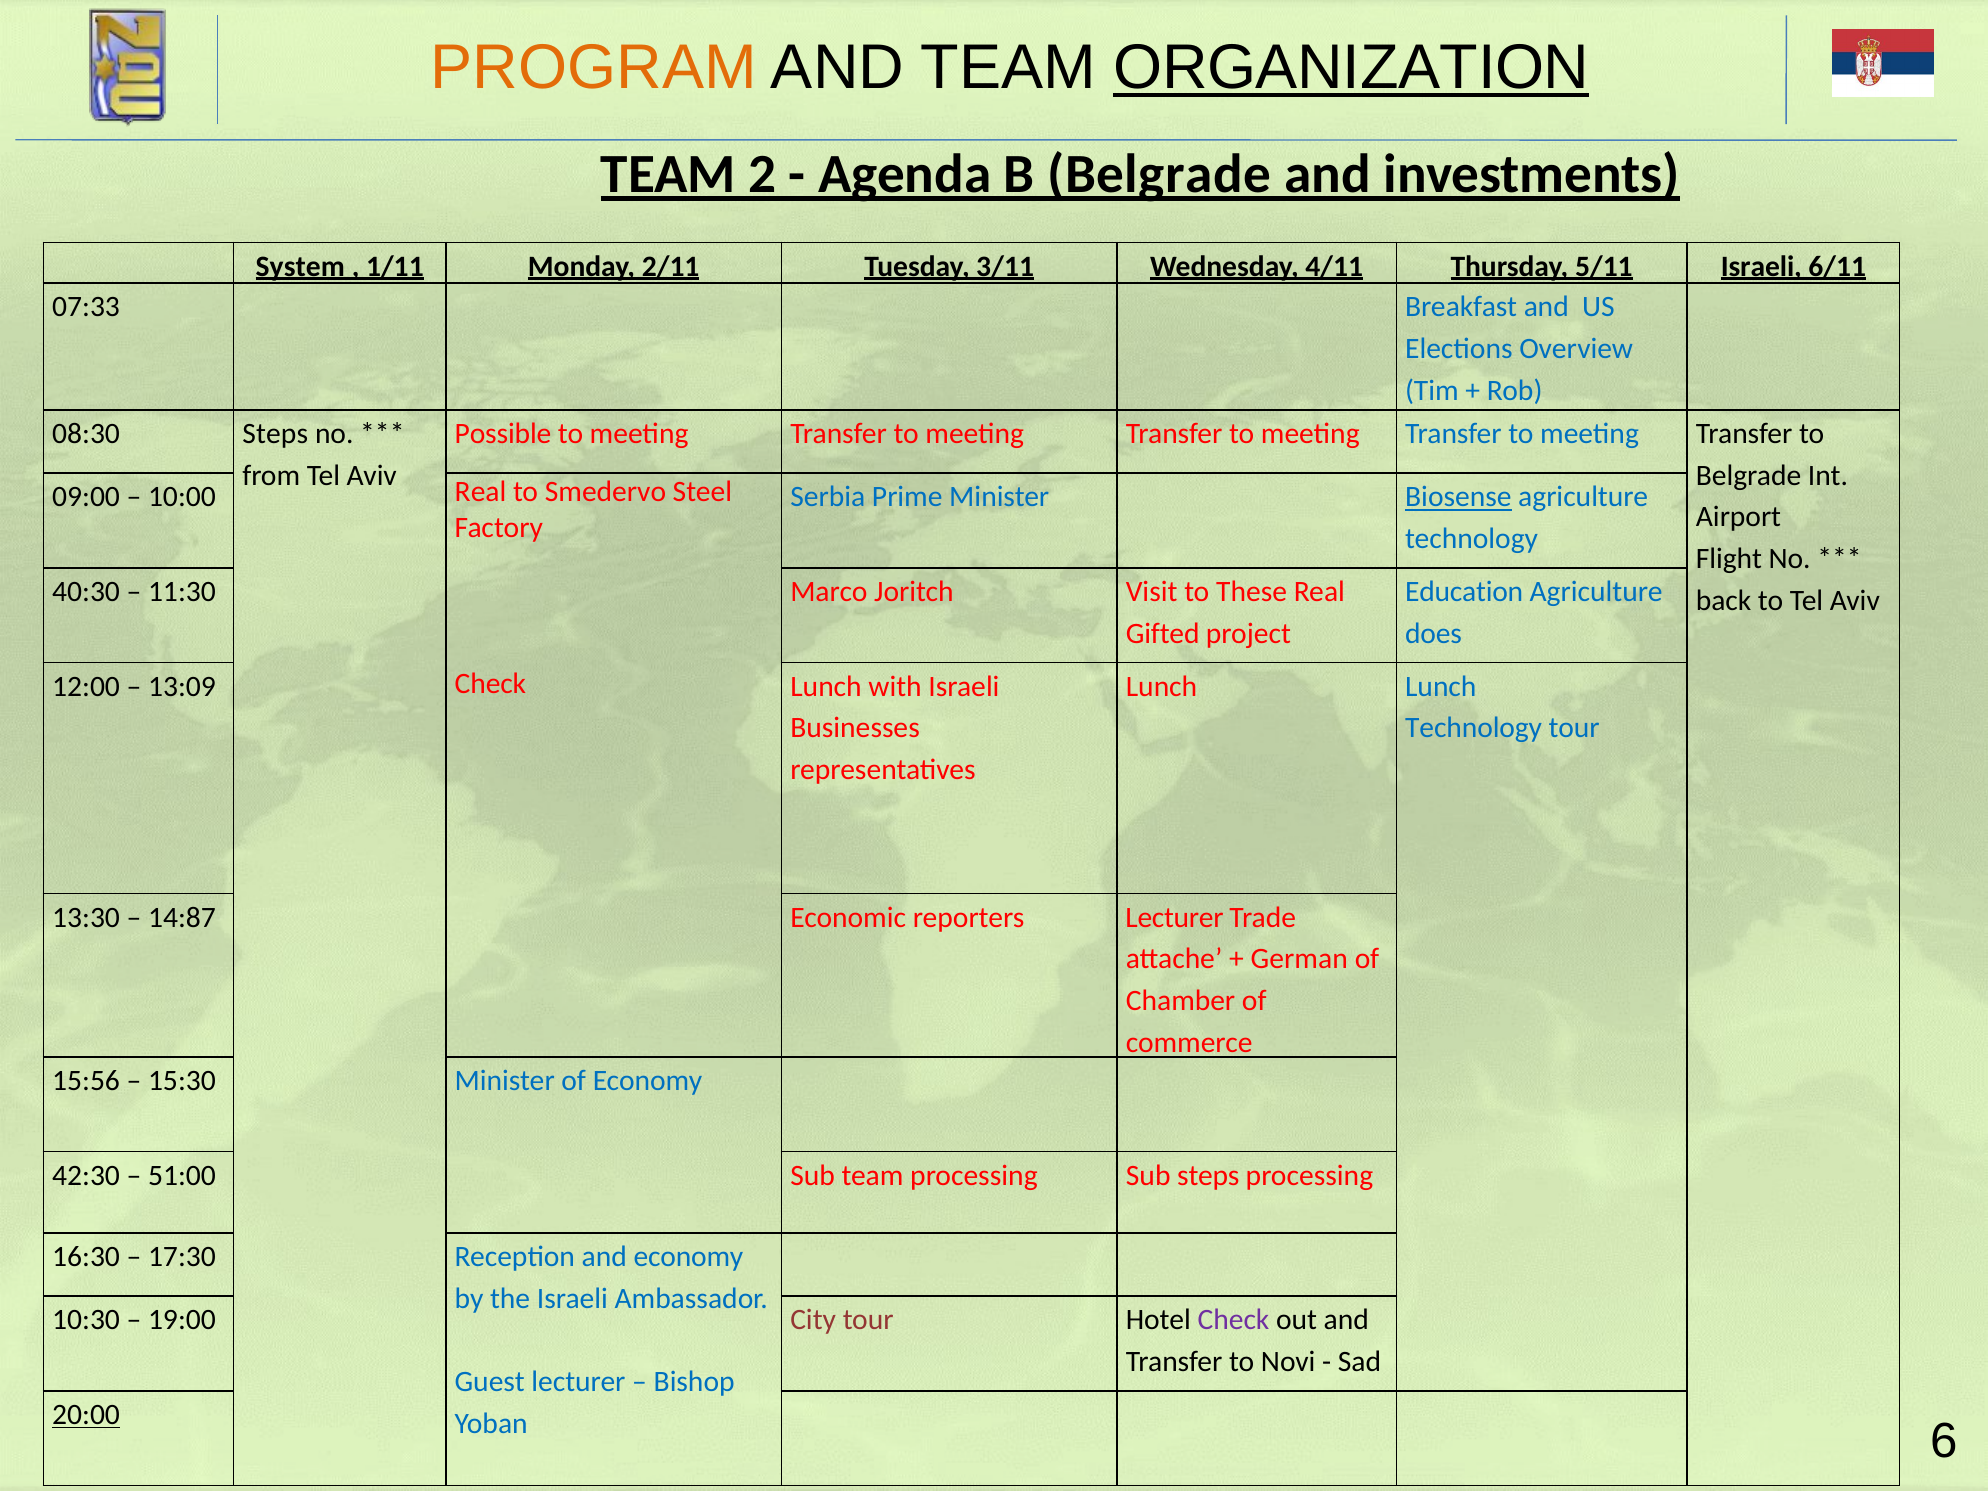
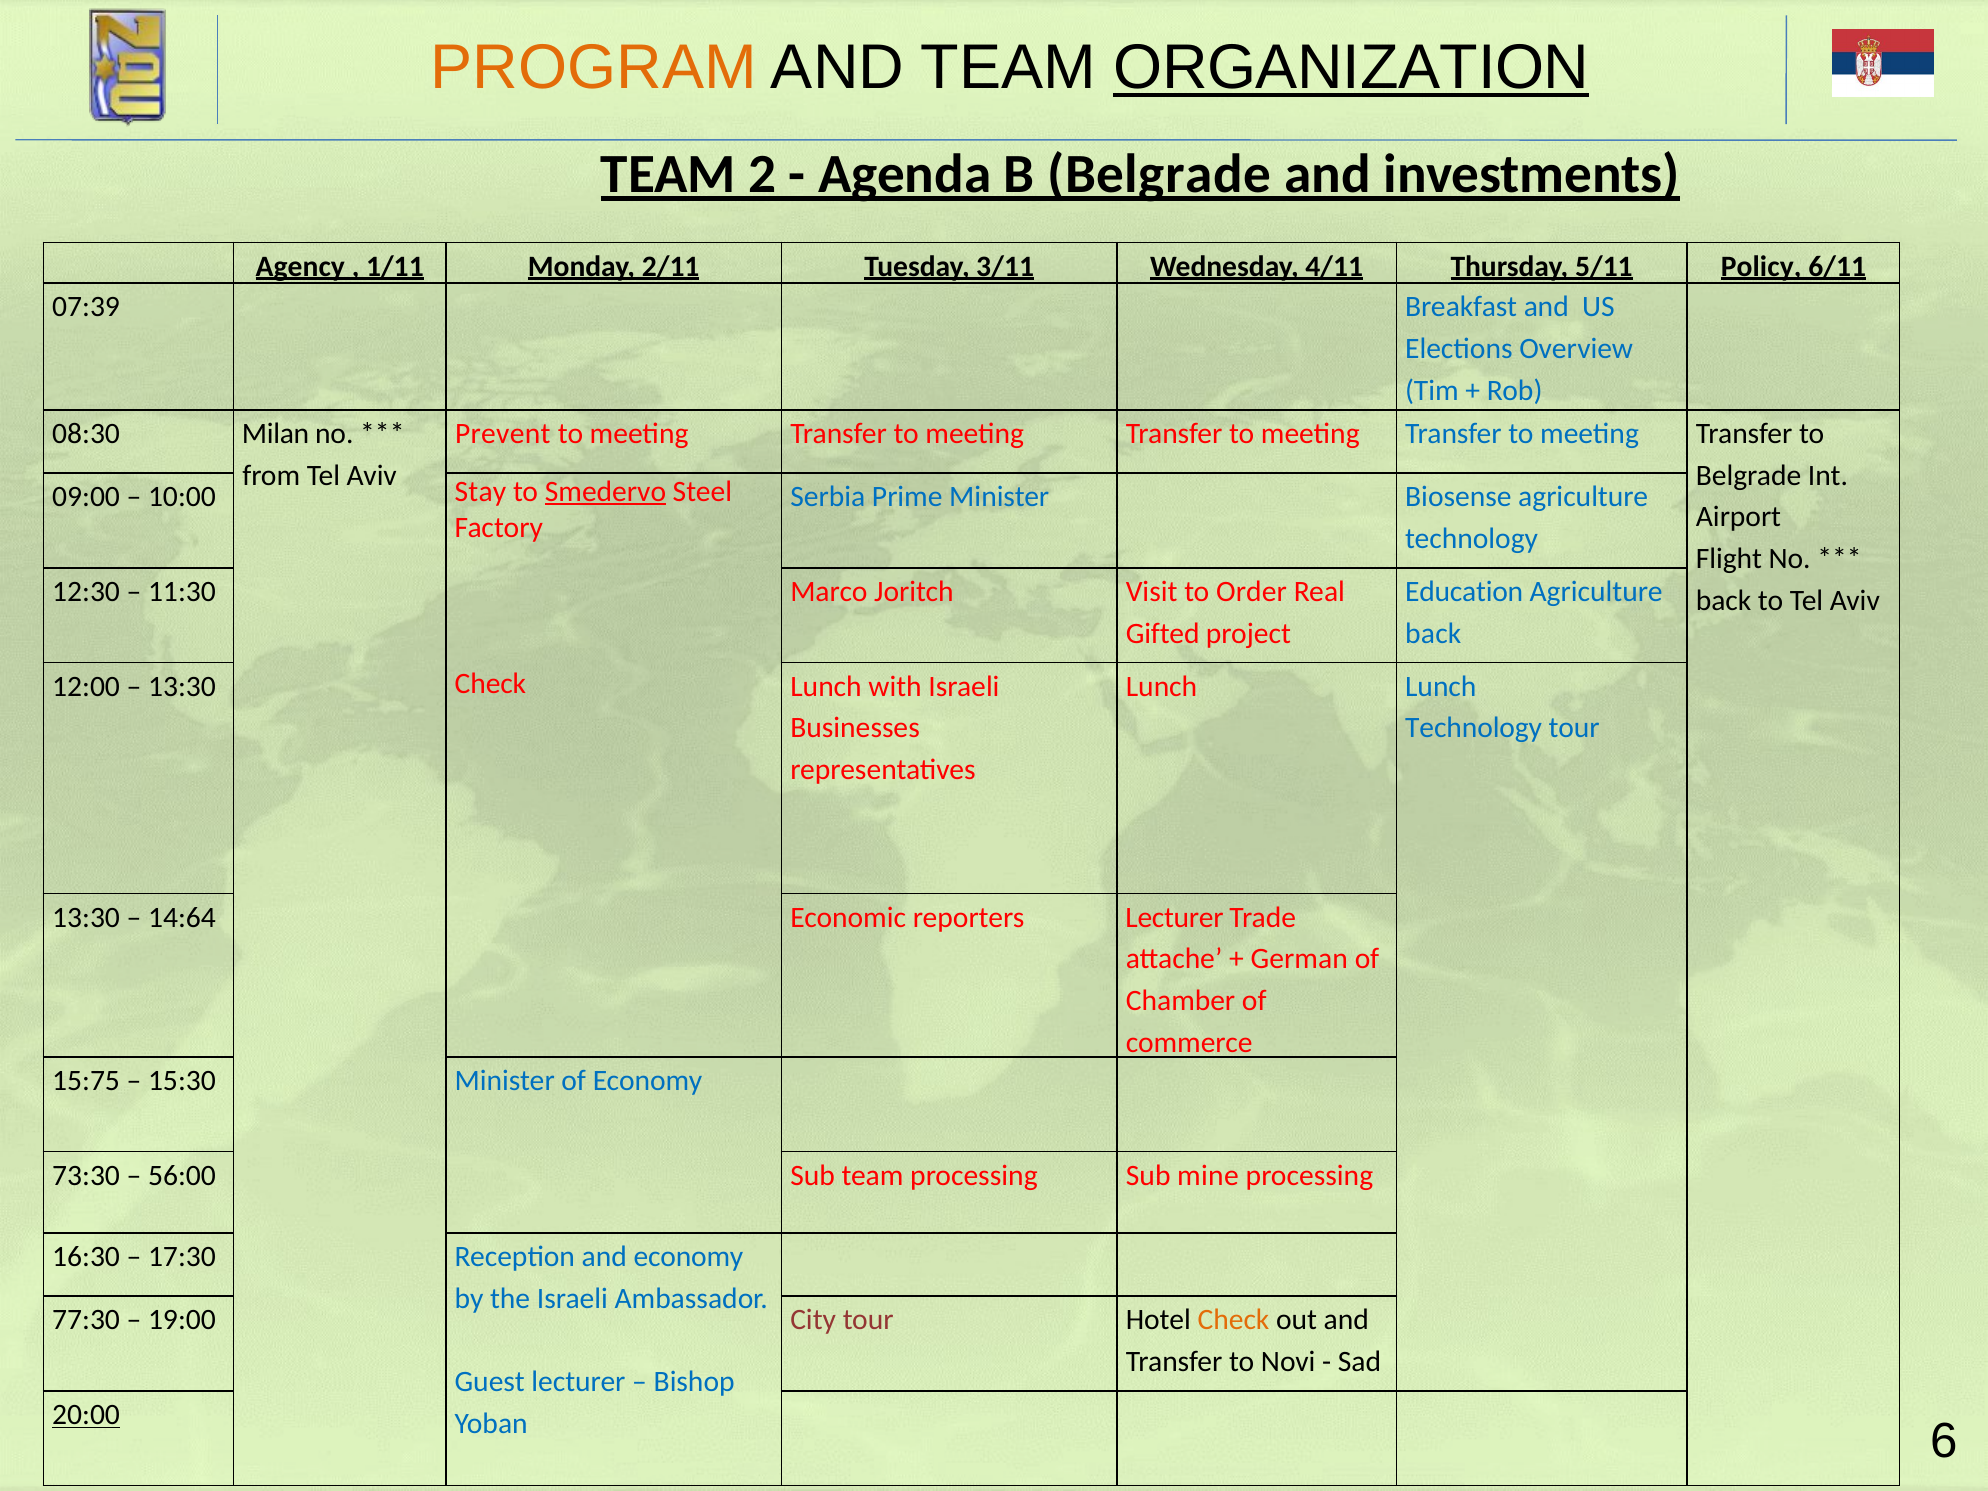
System: System -> Agency (300, 266)
5/11 Israeli: Israeli -> Policy (1761, 266)
07:33: 07:33 -> 07:39 (86, 307)
08:30 Steps: Steps -> Milan (276, 434)
Possible: Possible -> Prevent (503, 434)
10:00 Real: Real -> Stay (480, 492)
Smedervo underline: none -> present (606, 492)
Biosense underline: present -> none (1458, 497)
40:30: 40:30 -> 12:30 (86, 592)
These: These -> Order (1252, 592)
does: does -> back (1433, 633)
13:09: 13:09 -> 13:30 (182, 686)
14:87: 14:87 -> 14:64 (182, 917)
15:56: 15:56 -> 15:75 (86, 1081)
42:30: 42:30 -> 73:30 (86, 1175)
51:00: 51:00 -> 56:00 (182, 1175)
Sub steps: steps -> mine (1208, 1175)
10:30: 10:30 -> 77:30 (86, 1320)
Check colour: purple -> orange (1233, 1320)
